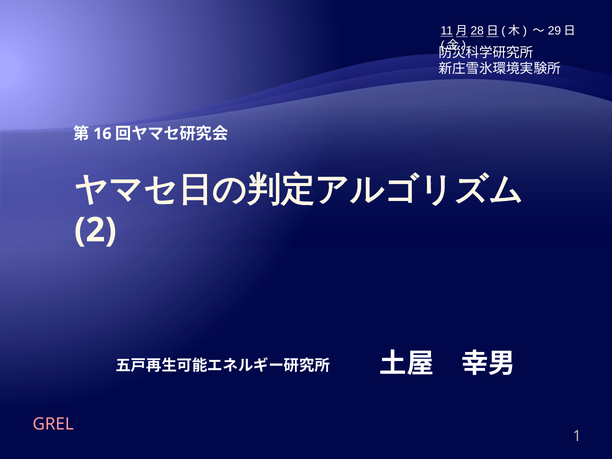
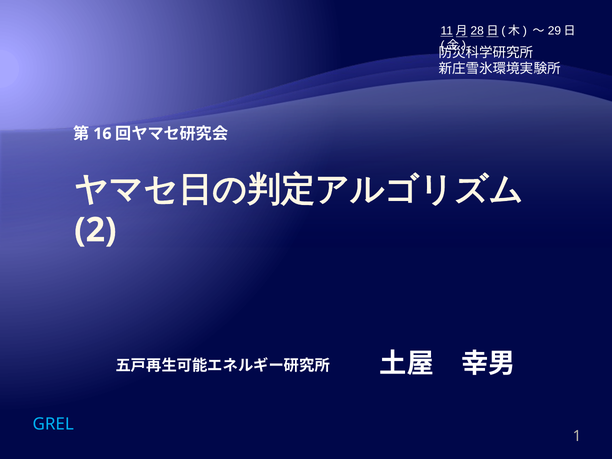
GREL colour: pink -> light blue (53, 424)
